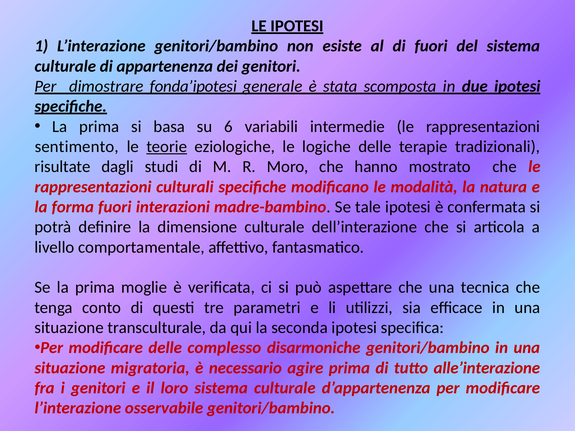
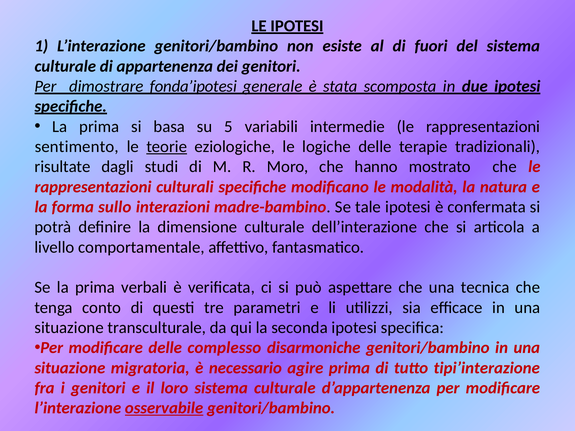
6: 6 -> 5 (228, 127)
forma fuori: fuori -> sullo (115, 207)
moglie: moglie -> verbali (144, 288)
alle’interazione: alle’interazione -> tipi’interazione (487, 368)
osservabile underline: none -> present (164, 408)
